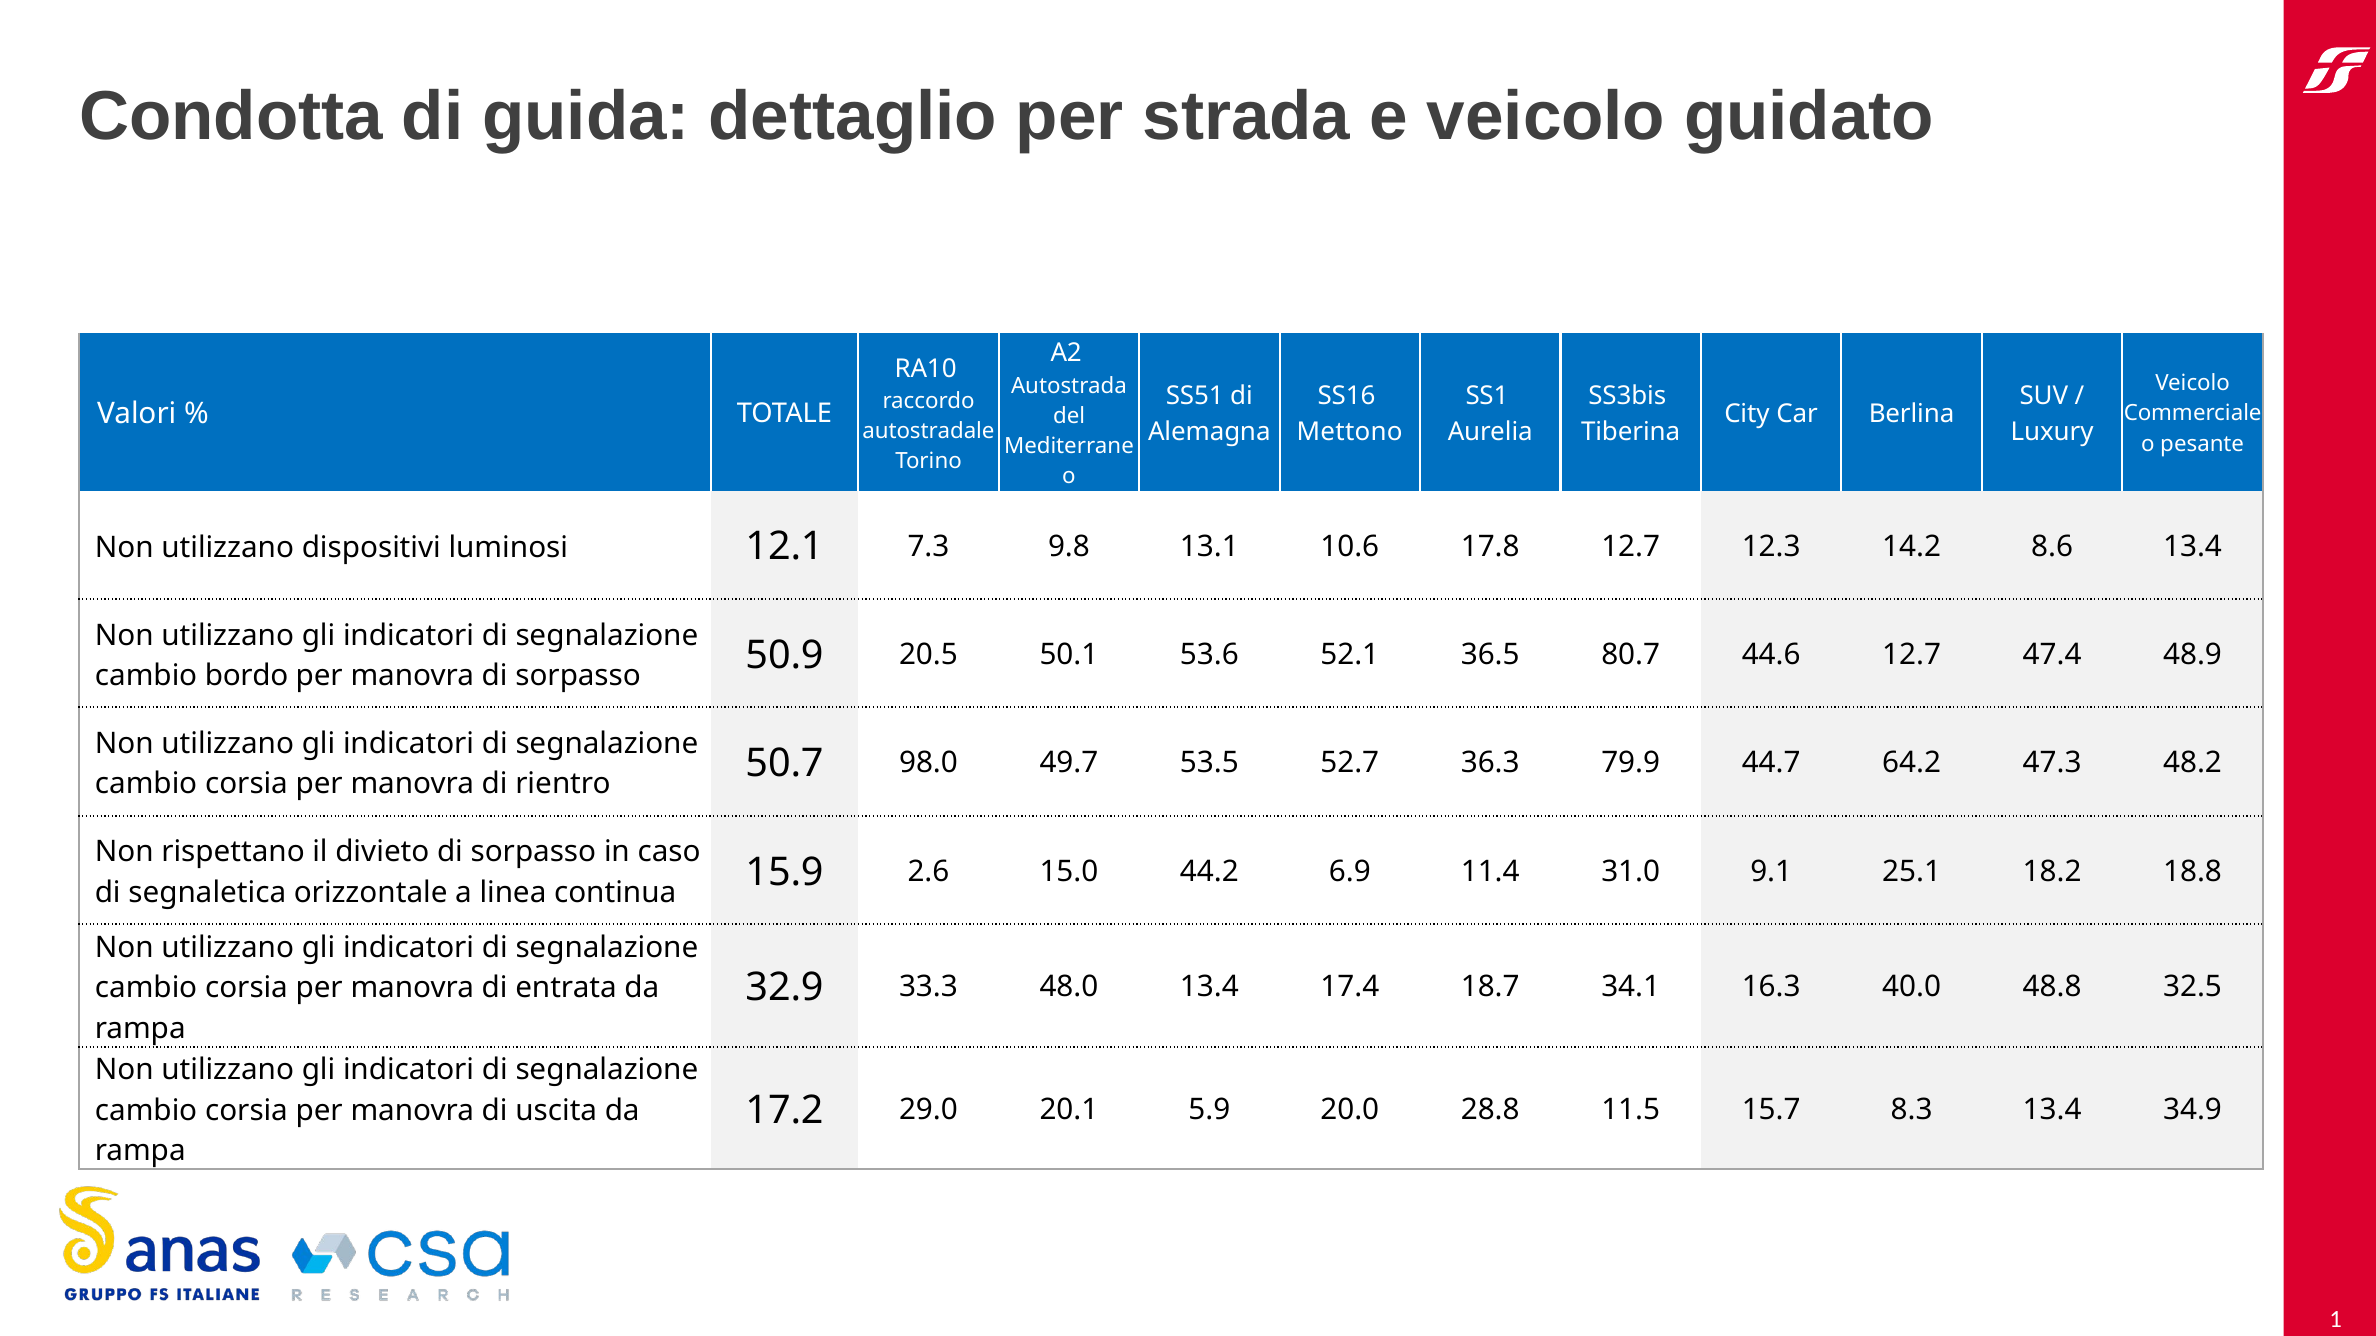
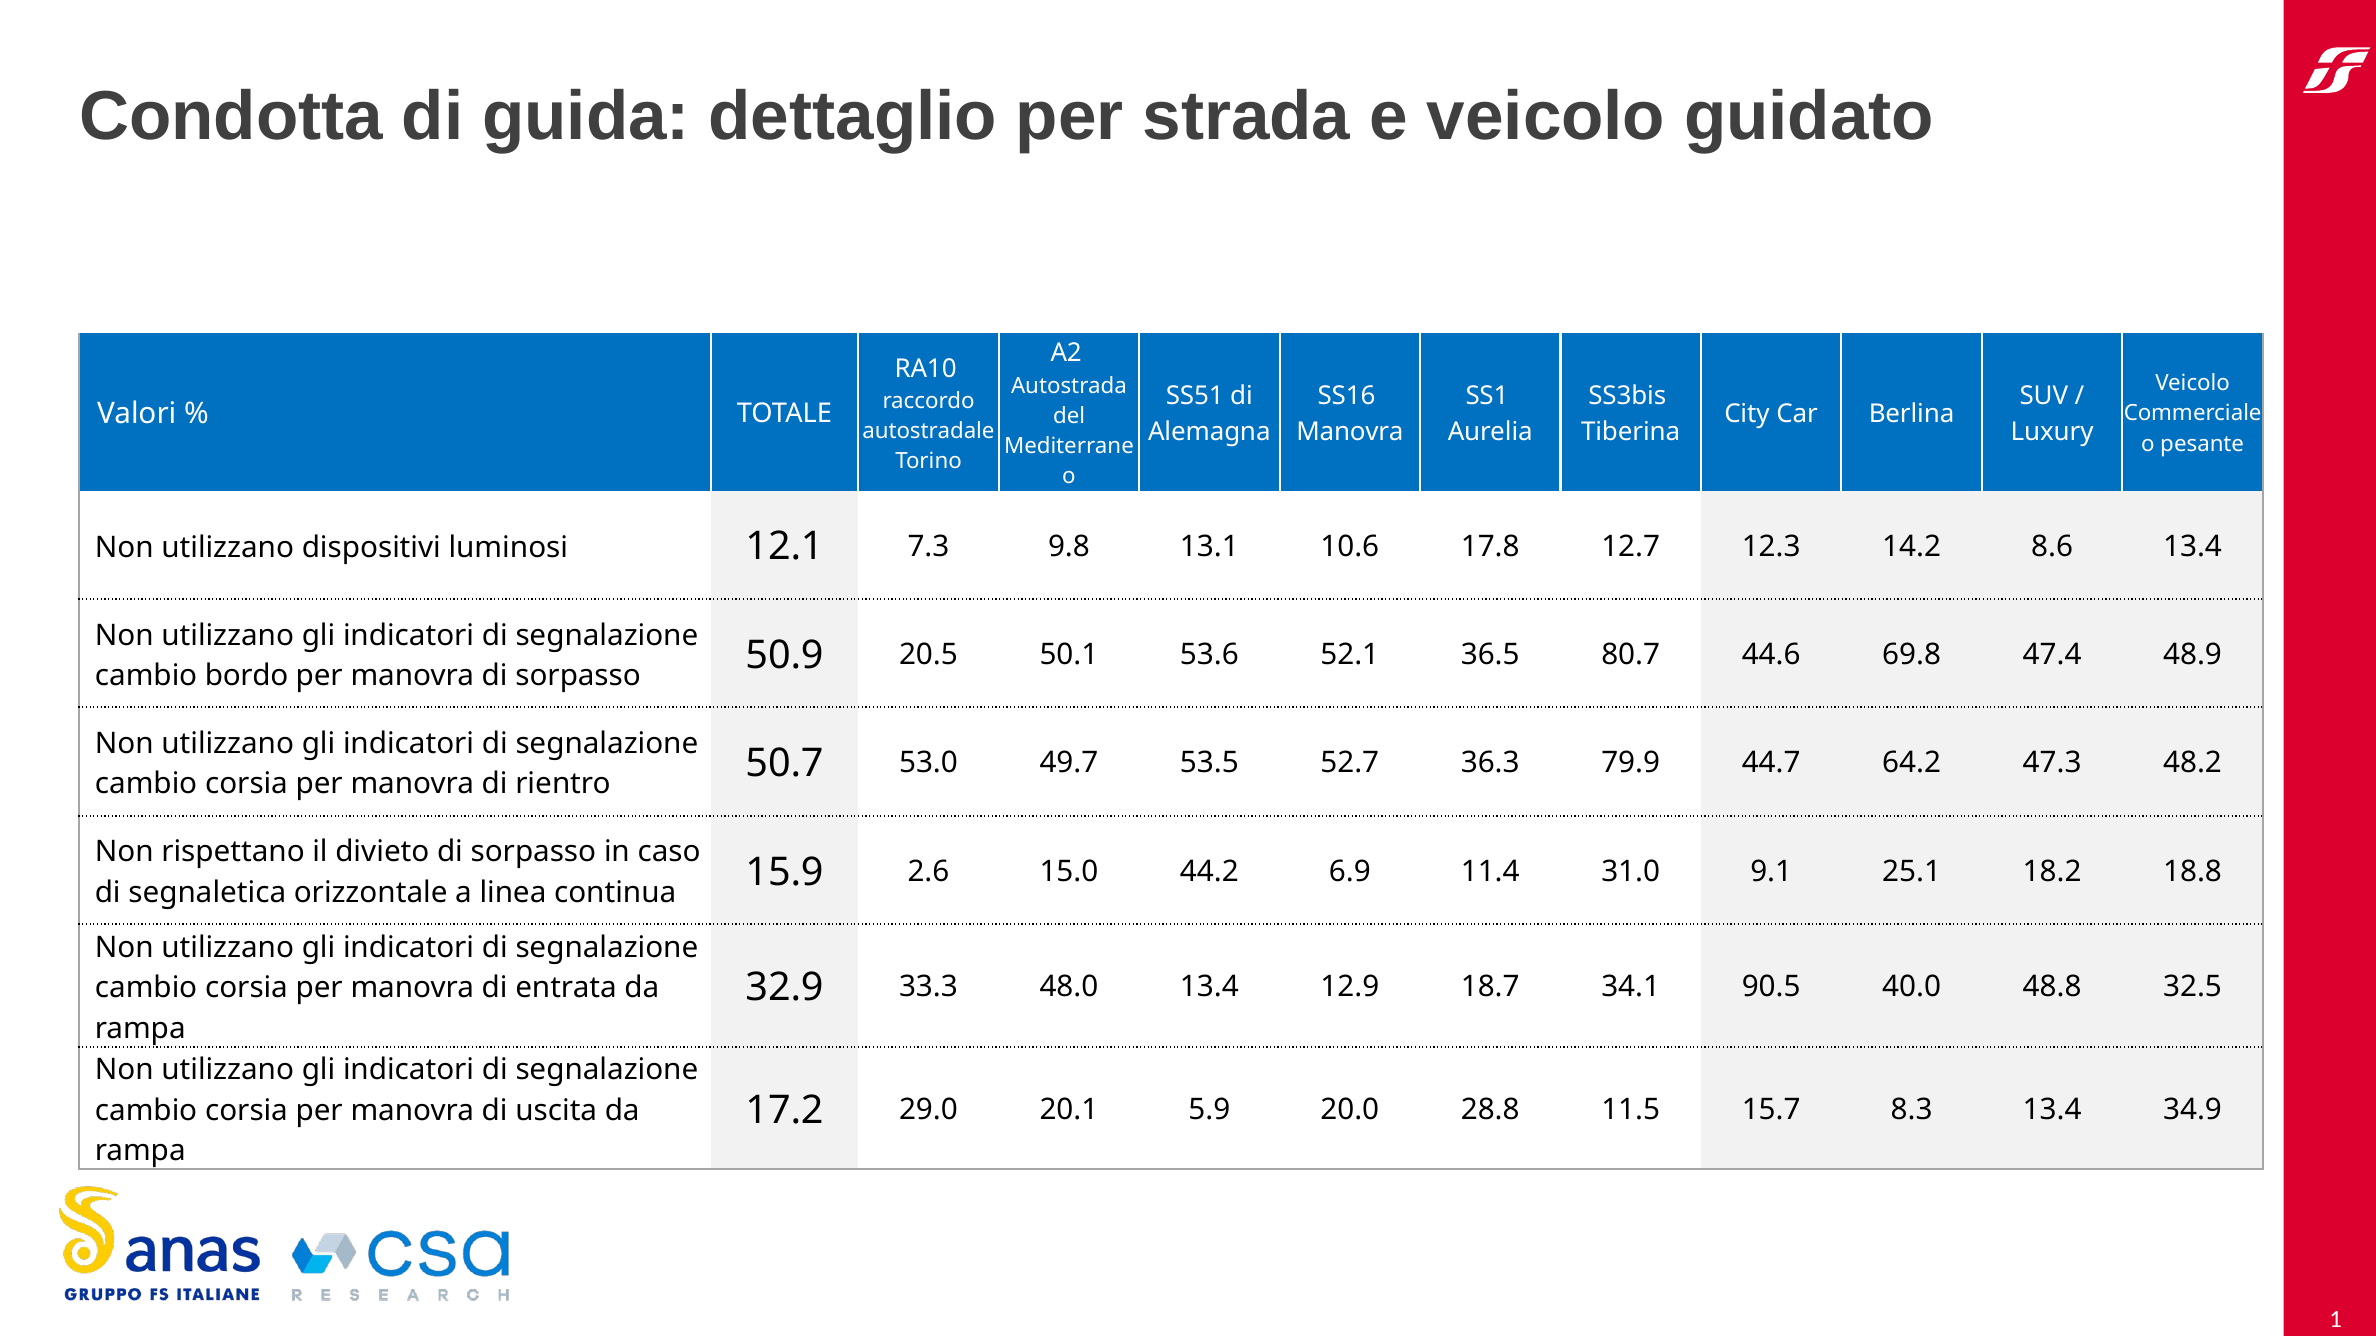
Mettono: Mettono -> Manovra (1350, 432)
44.6 12.7: 12.7 -> 69.8 (1912, 655)
98.0: 98.0 -> 53.0 (928, 763)
17.4: 17.4 -> 12.9 (1350, 987)
16.3: 16.3 -> 90.5 (1771, 987)
